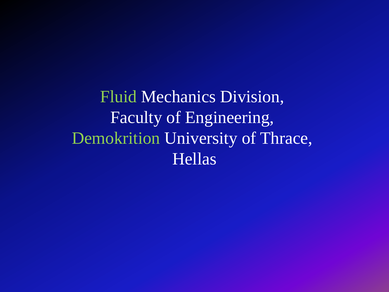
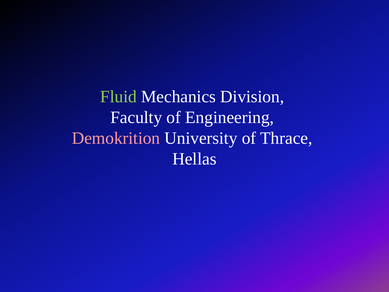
Demokrition colour: light green -> pink (116, 138)
